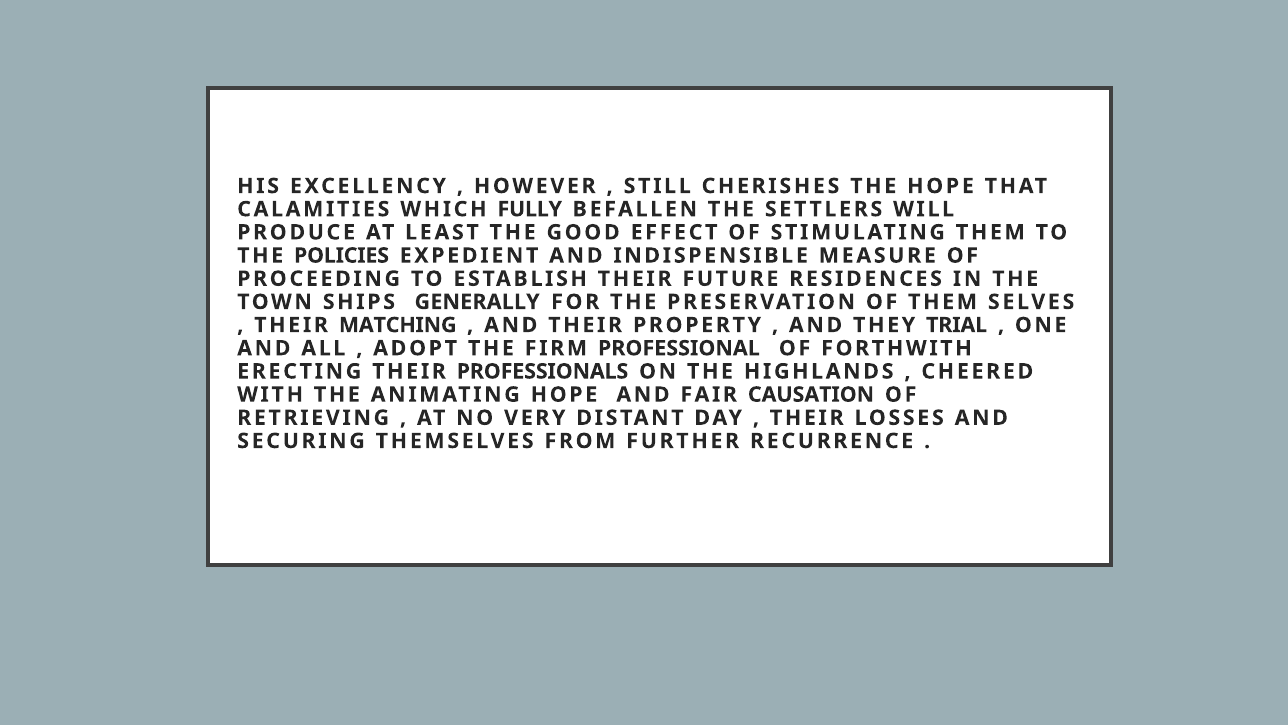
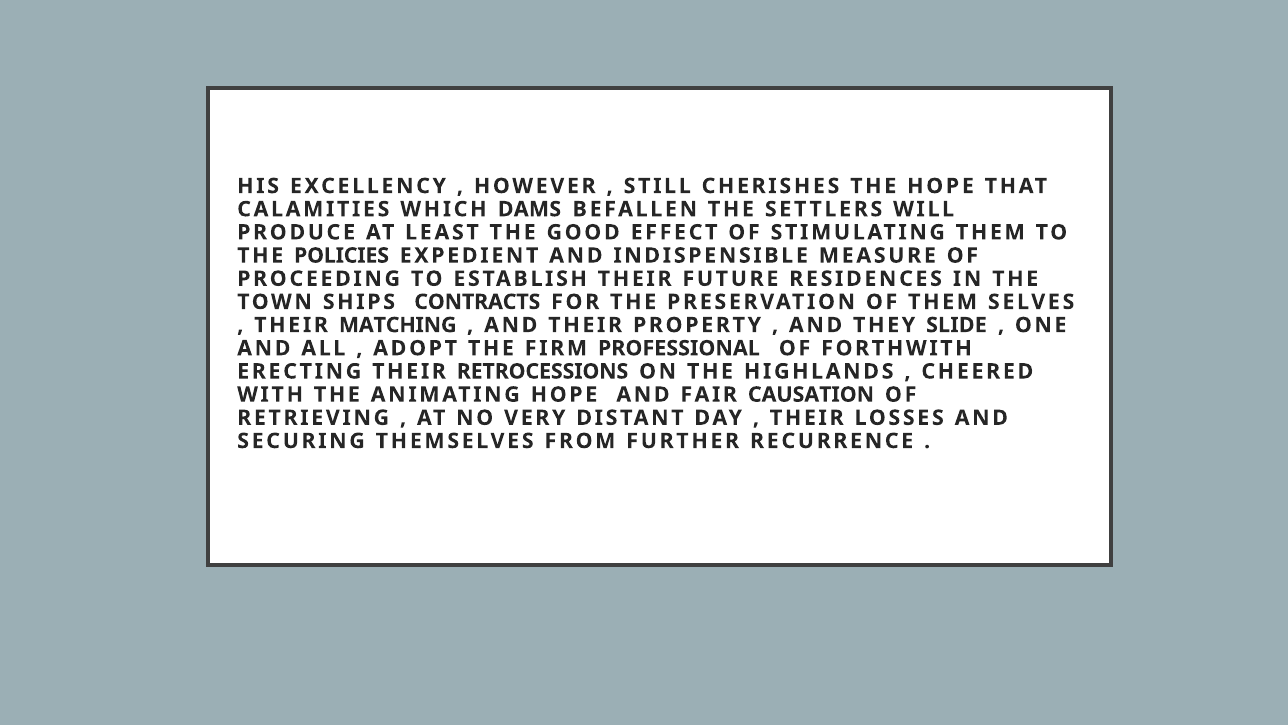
FULLY: FULLY -> DAMS (529, 209)
GENERALLY: GENERALLY -> CONTRACTS (477, 302)
TRIAL: TRIAL -> SLIDE (956, 325)
PROFESSIONALS: PROFESSIONALS -> RETROCESSIONS (543, 371)
